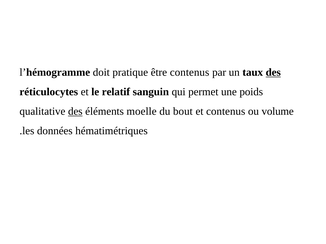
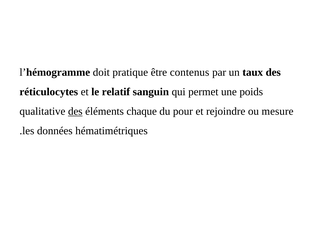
des underline: present -> none (273, 72)
moelle: moelle -> chaque (142, 112)
bout: bout -> pour (183, 112)
et contenus: contenus -> rejoindre (226, 112)
volume: volume -> mesure (278, 112)
